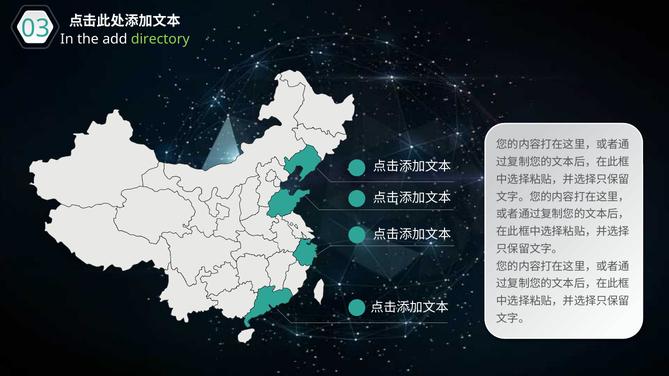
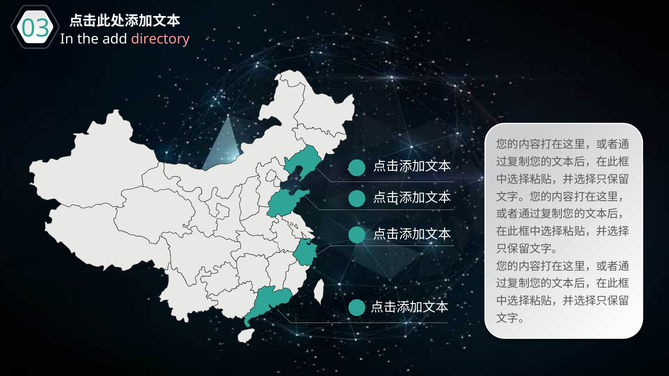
directory colour: light green -> pink (160, 39)
